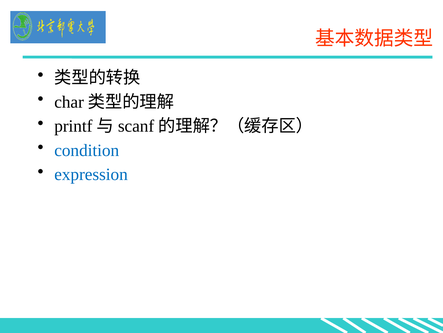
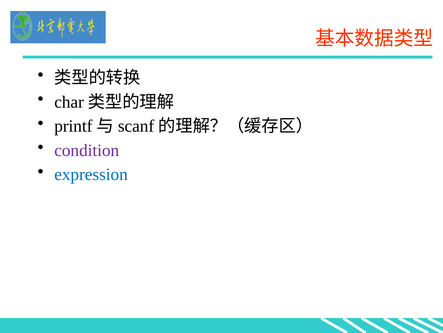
condition colour: blue -> purple (87, 150)
